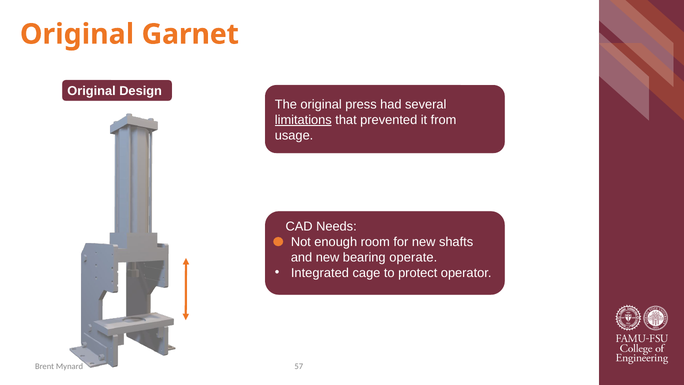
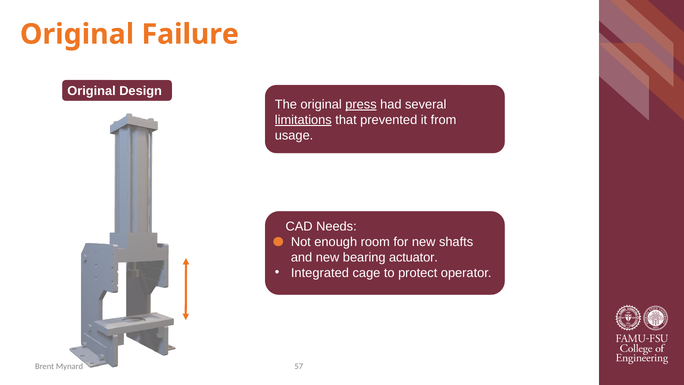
Garnet: Garnet -> Failure (190, 34)
press underline: none -> present (361, 105)
operate: operate -> actuator (413, 257)
